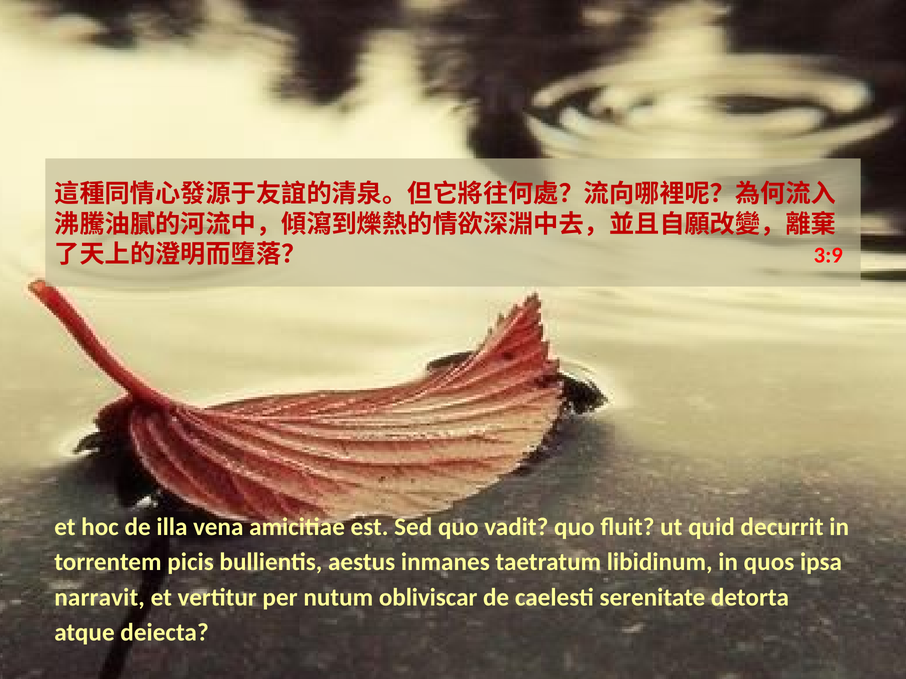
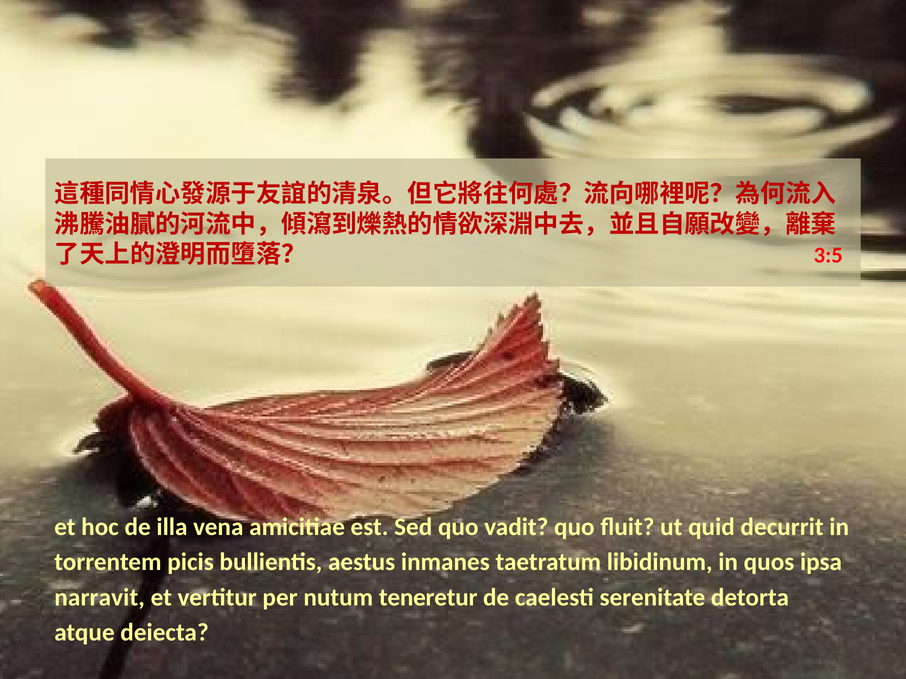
3:9: 3:9 -> 3:5 (828, 256)
obliviscar: obliviscar -> teneretur (428, 598)
